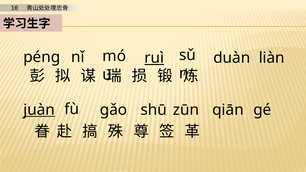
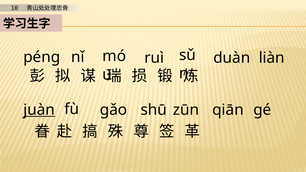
ruì underline: present -> none (154, 58)
